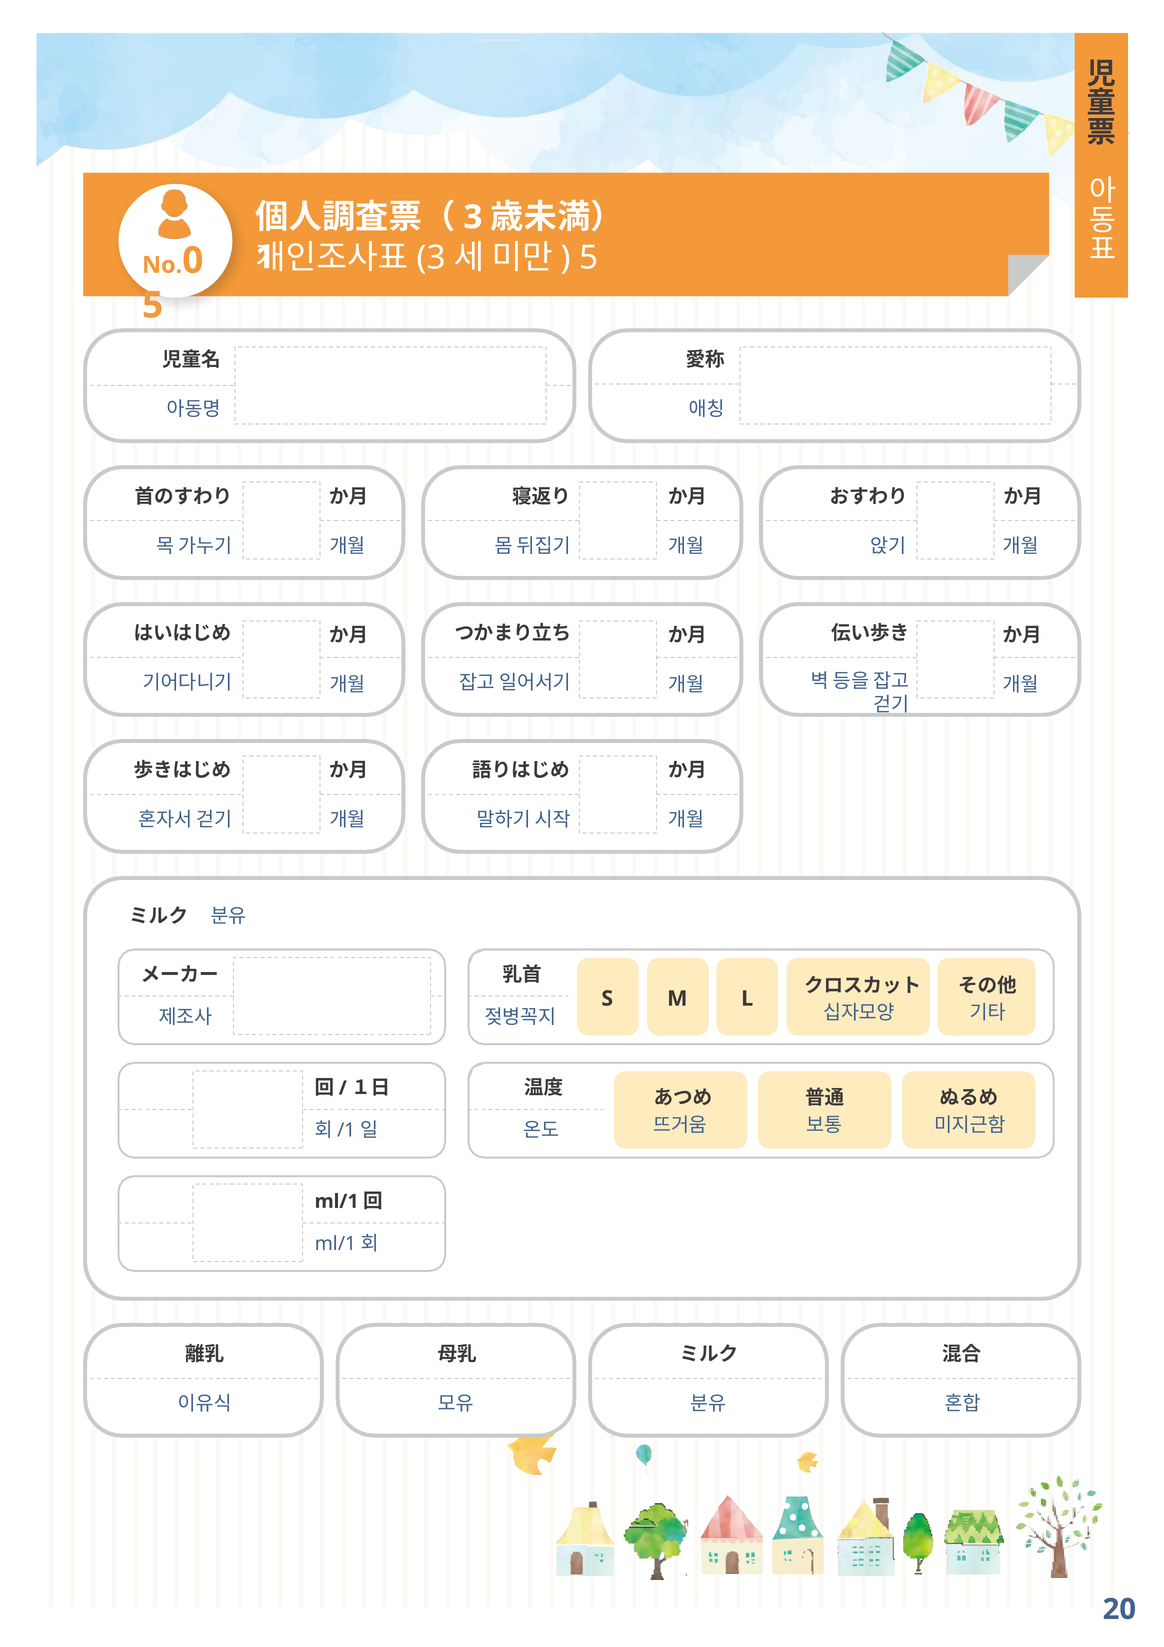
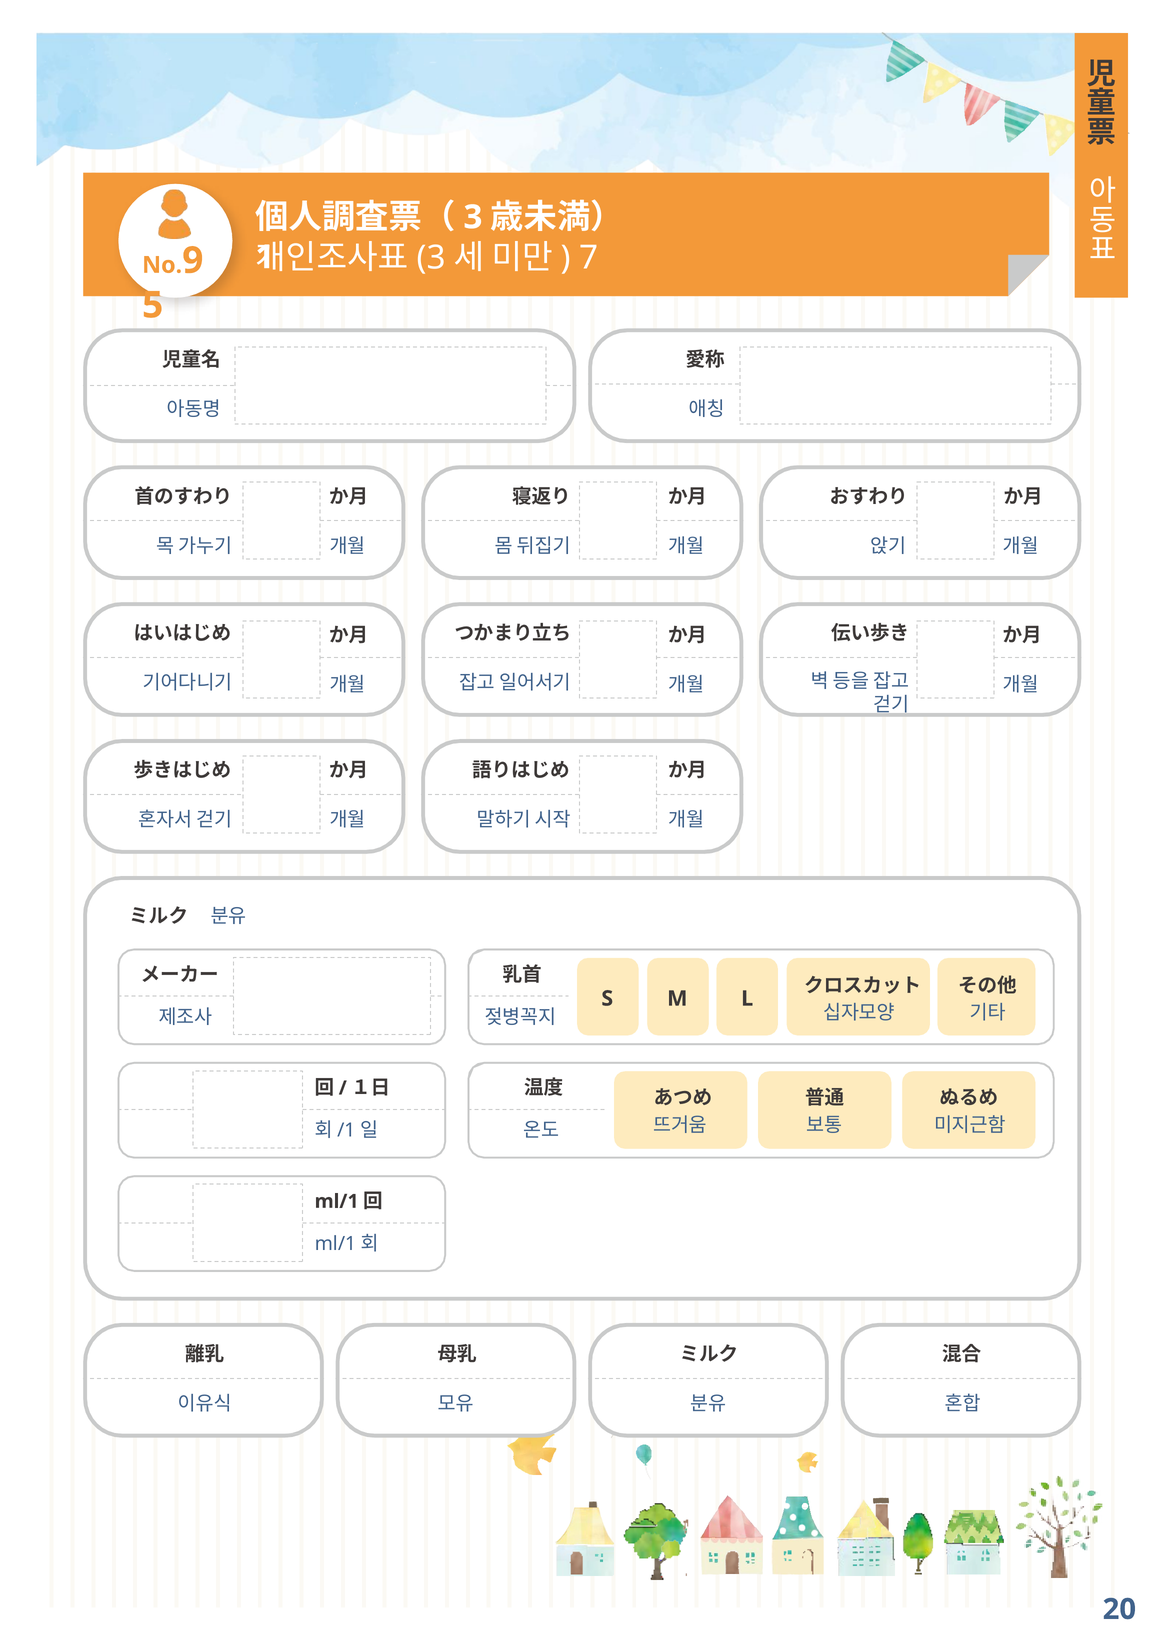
5: 5 -> 7 (589, 258)
0: 0 -> 9 (193, 261)
